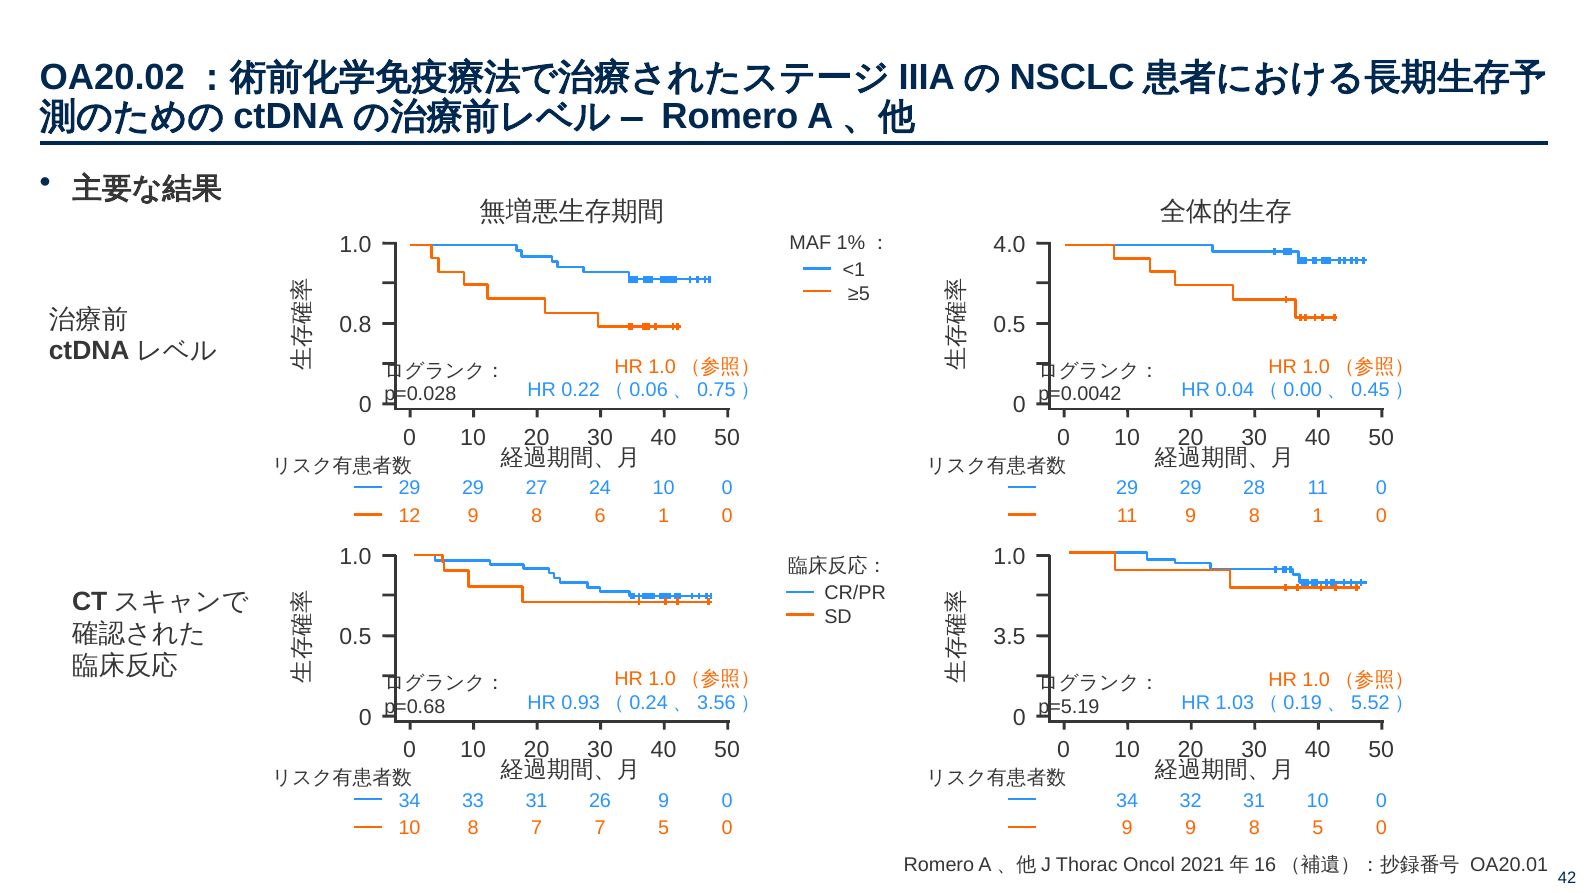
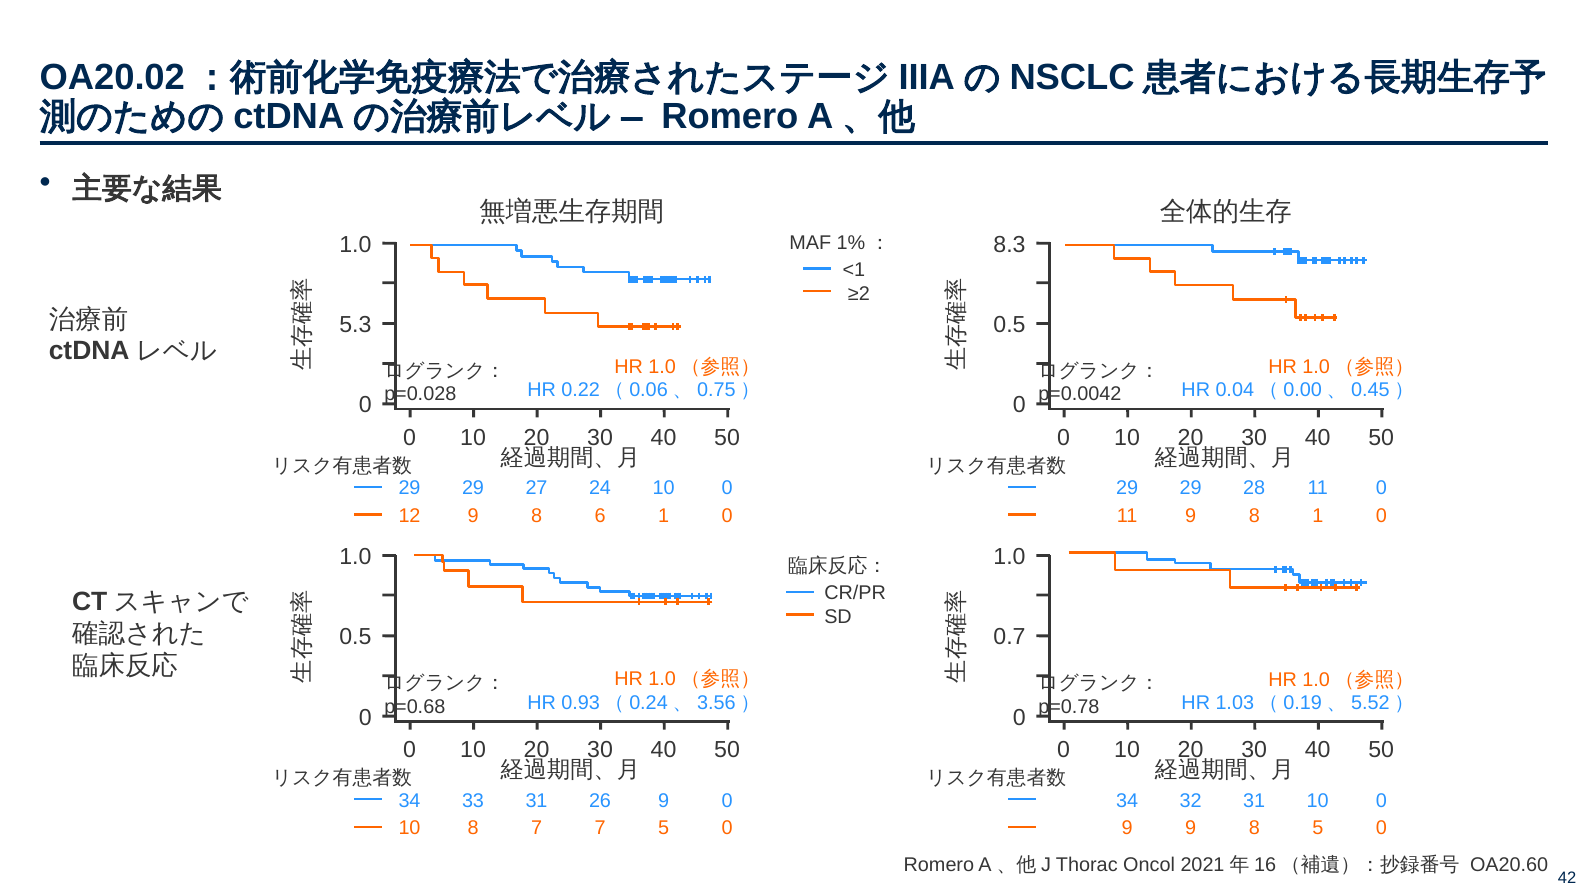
4.0: 4.0 -> 8.3 (1009, 245)
≥5: ≥5 -> ≥2 (859, 294)
0.8: 0.8 -> 5.3 (355, 325)
3.5: 3.5 -> 0.7 (1009, 637)
p=5.19: p=5.19 -> p=0.78 (1069, 707)
OA20.01: OA20.01 -> OA20.60 (1509, 865)
